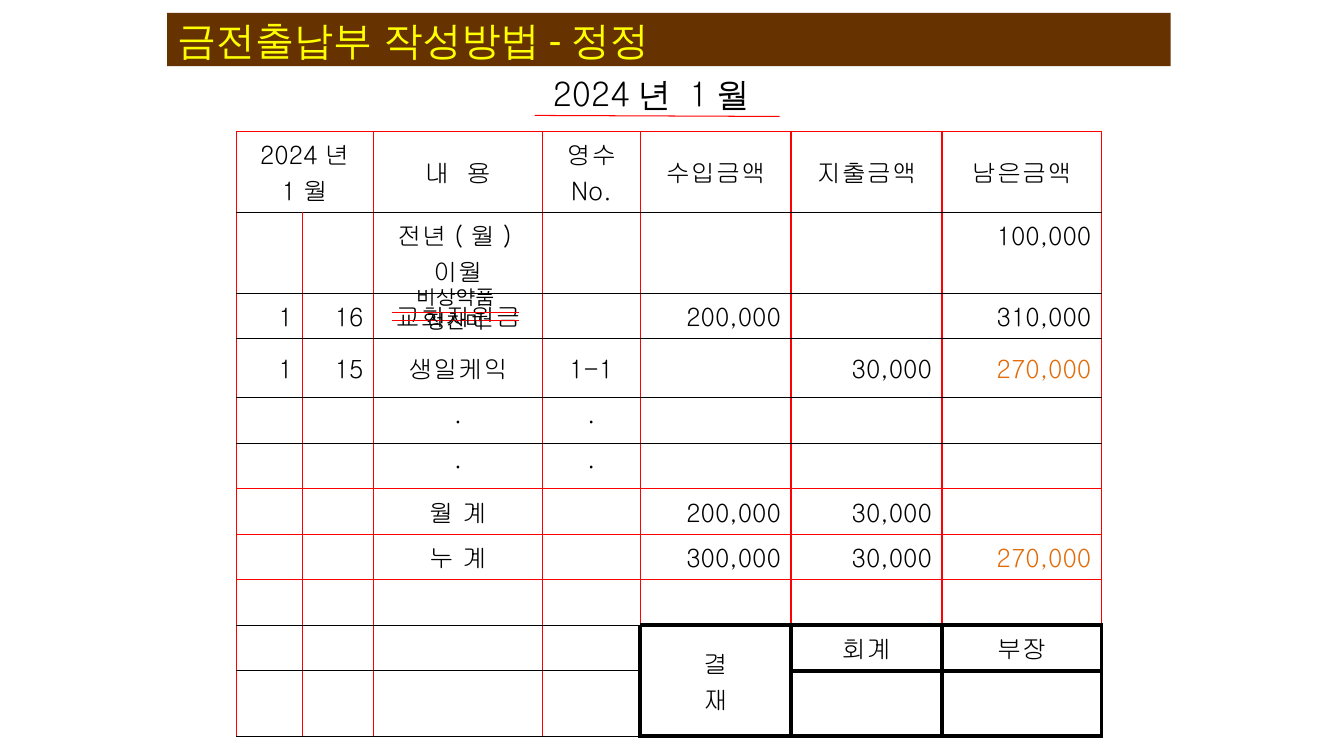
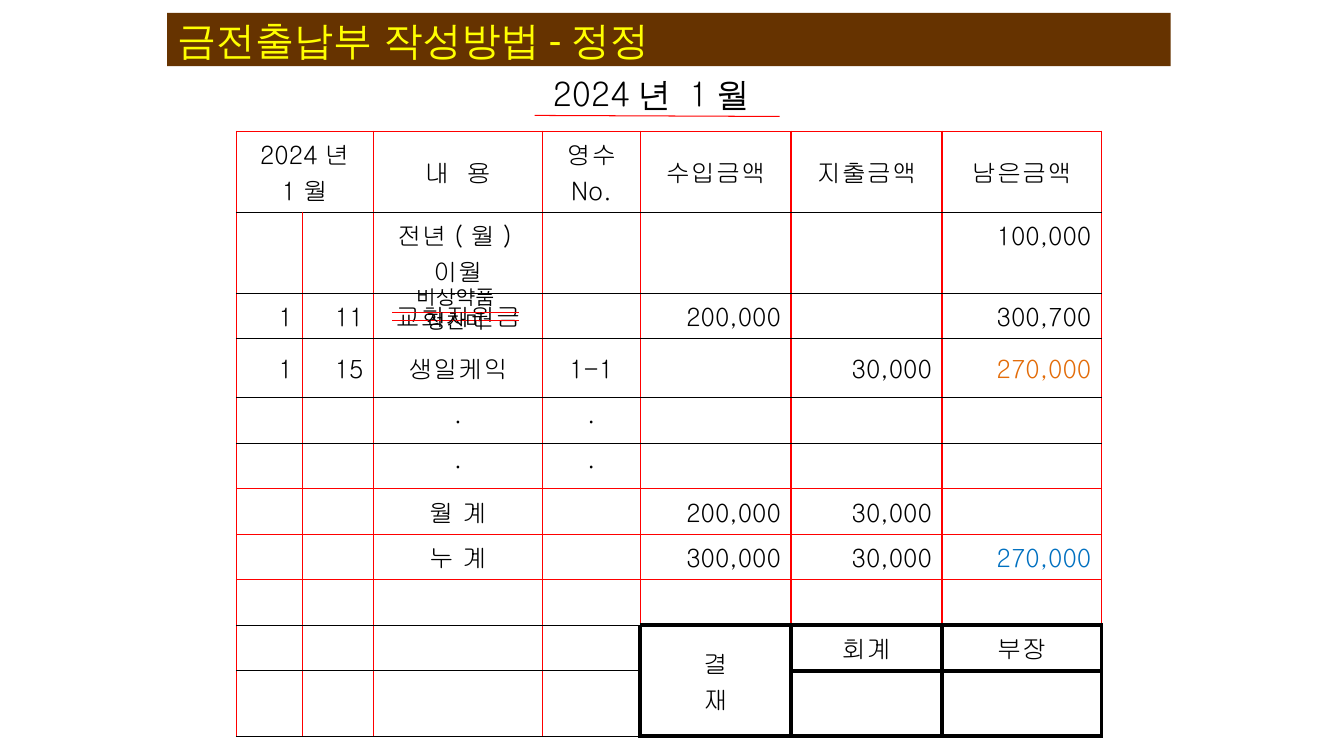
16: 16 -> 11 (349, 319)
310,000: 310,000 -> 300,700 (1044, 319)
270,000 colour: orange -> blue (1044, 560)
